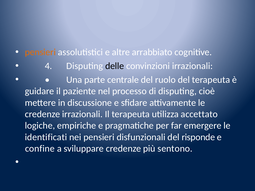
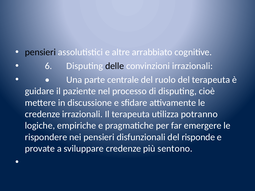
pensieri colour: orange -> black (40, 52)
4: 4 -> 6 (49, 66)
accettato: accettato -> potranno (199, 114)
identificati: identificati -> rispondere (46, 137)
confine: confine -> provate (40, 149)
